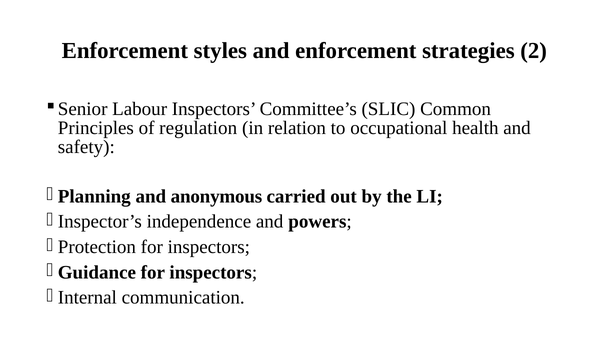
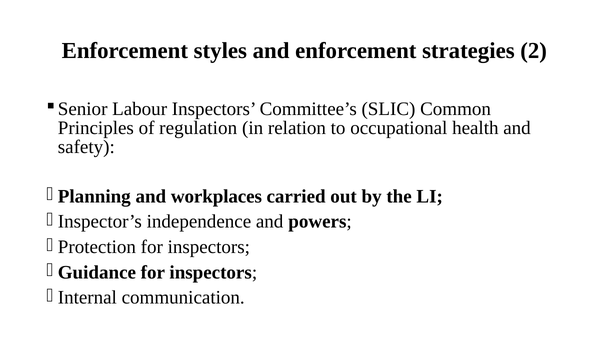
anonymous: anonymous -> workplaces (216, 196)
